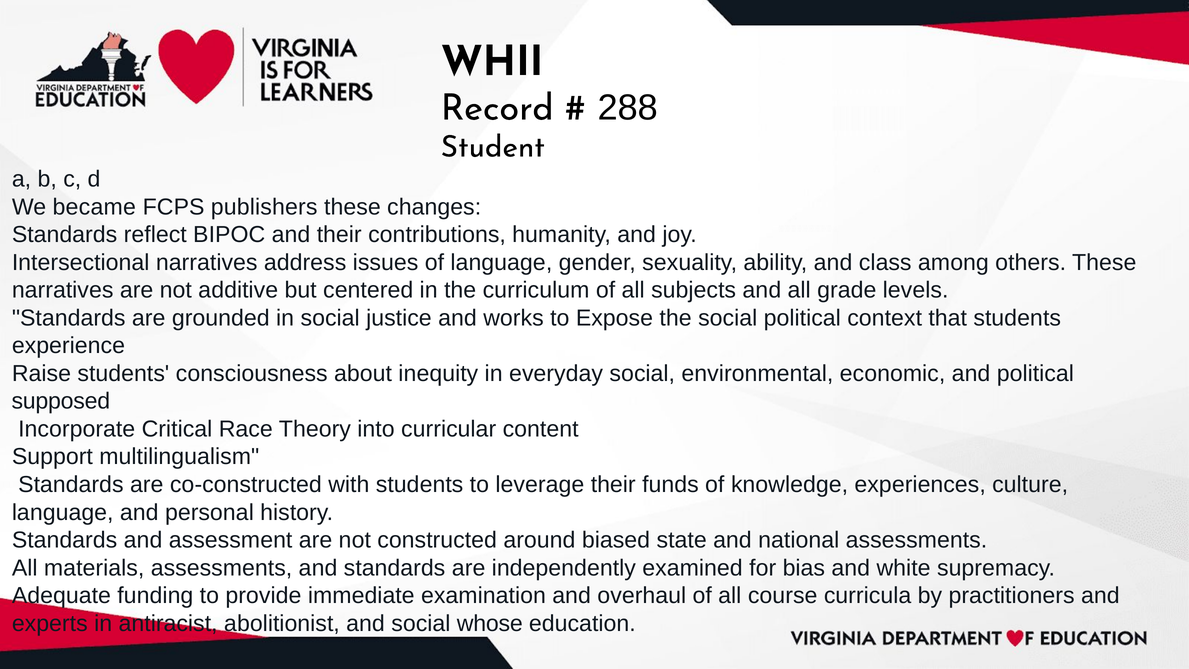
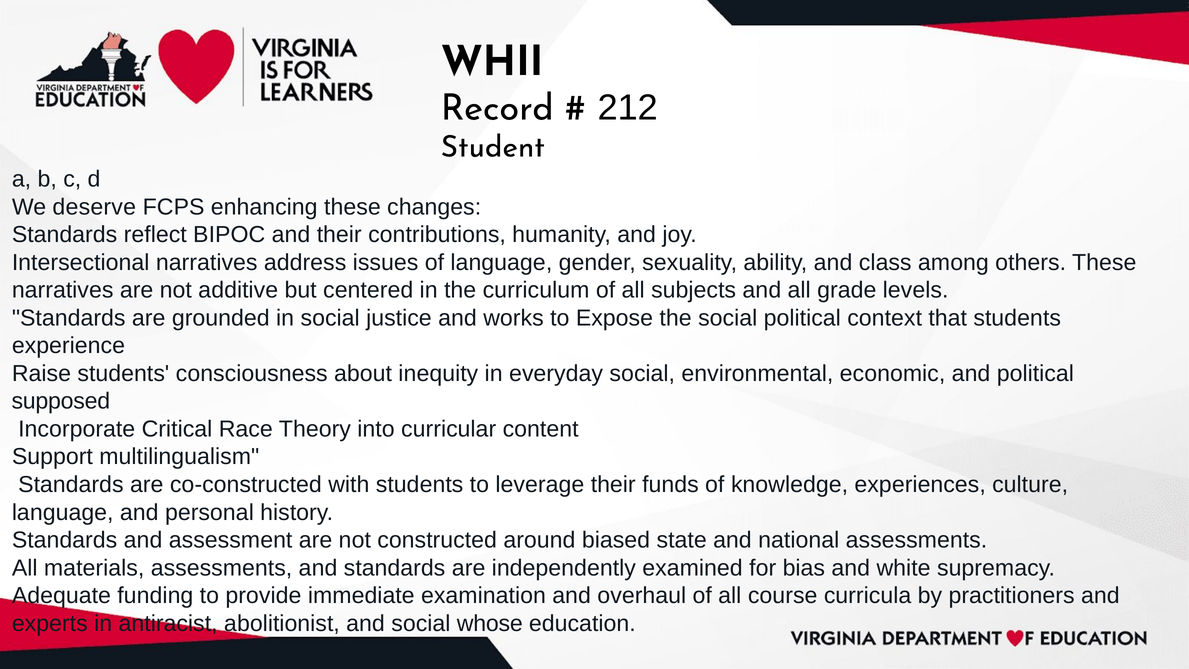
288: 288 -> 212 (628, 108)
became: became -> deserve (94, 207)
publishers: publishers -> enhancing (264, 207)
